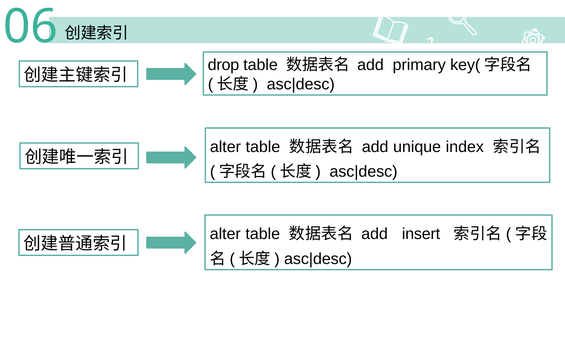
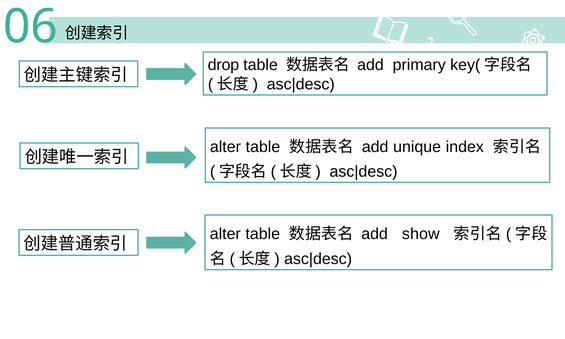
insert: insert -> show (421, 234)
